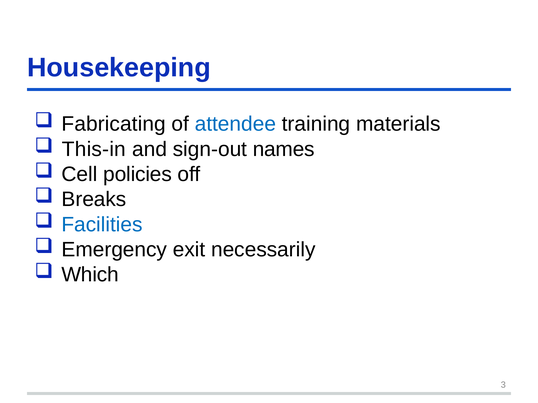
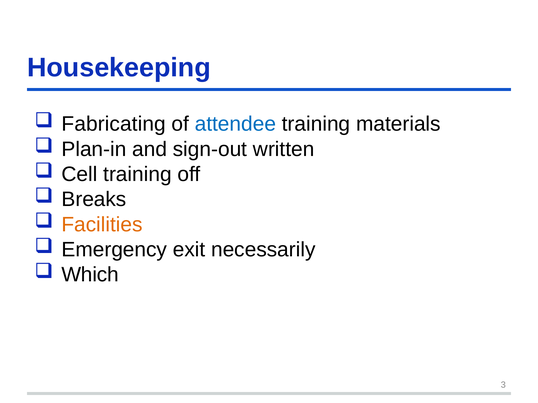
This-in: This-in -> Plan-in (94, 149)
names: names -> written (284, 149)
Cell policies: policies -> training (138, 174)
Facilities colour: blue -> orange (102, 225)
